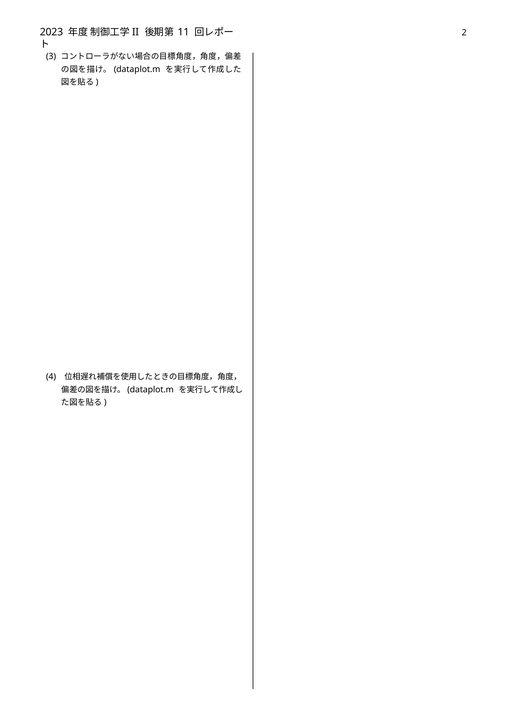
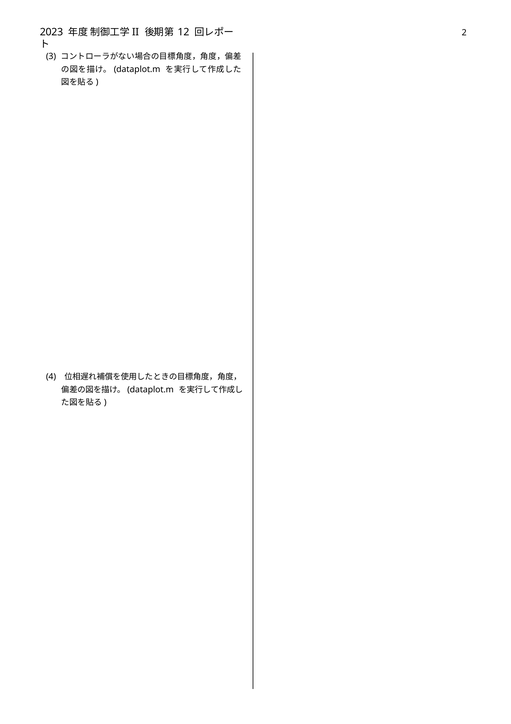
11: 11 -> 12 (184, 32)
